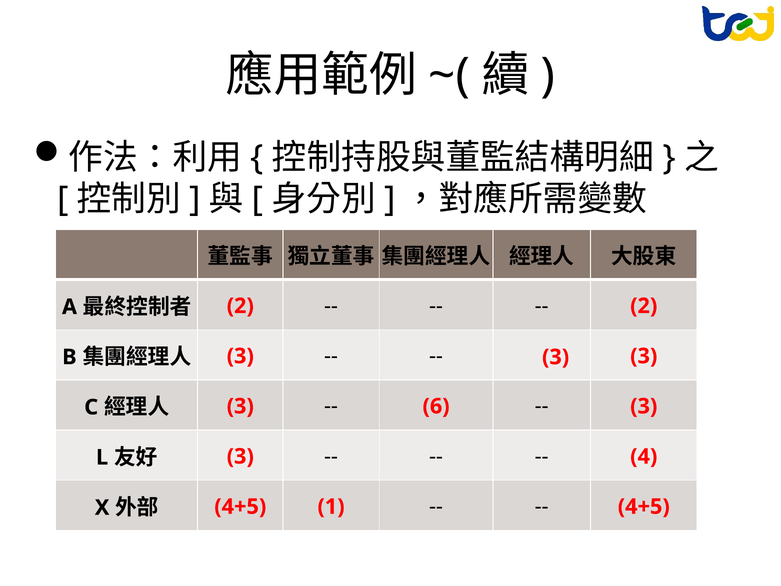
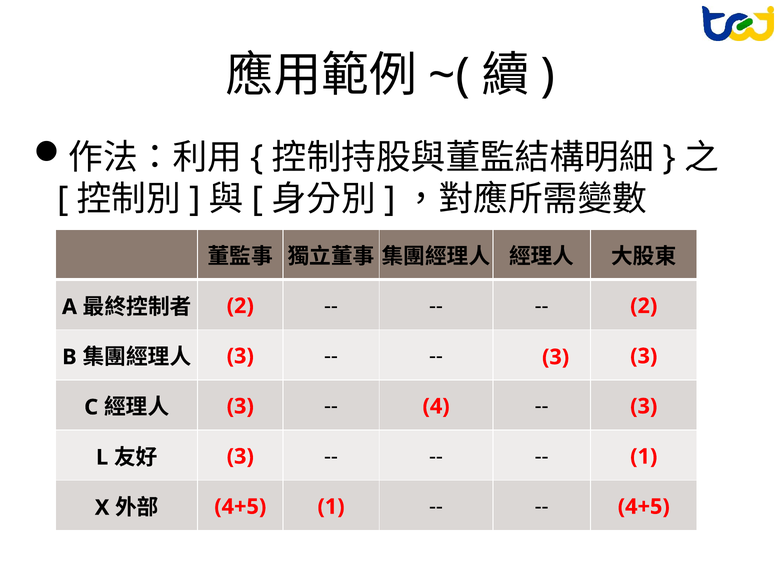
6: 6 -> 4 (436, 406)
4: 4 -> 1 (644, 456)
